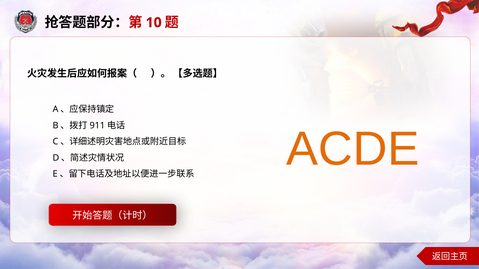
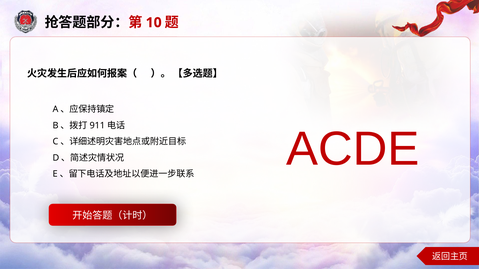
ACDE colour: orange -> red (353, 149)
